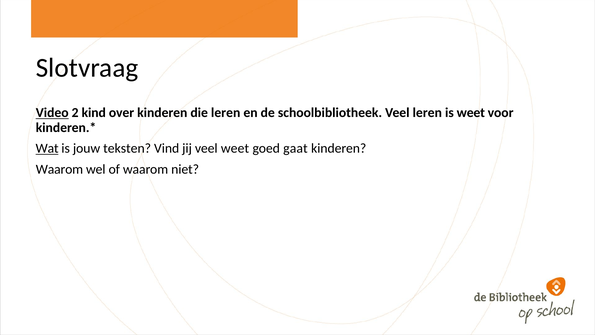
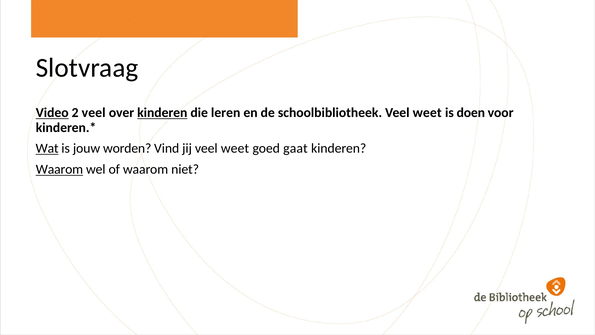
2 kind: kind -> veel (94, 113)
kinderen underline: none -> present (162, 113)
schoolbibliotheek Veel leren: leren -> weet (427, 113)
is weet: weet -> doen (471, 113)
teksten: teksten -> worden (127, 148)
Waarom underline: none -> present (59, 169)
